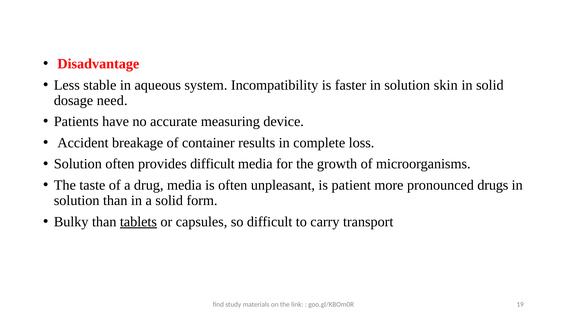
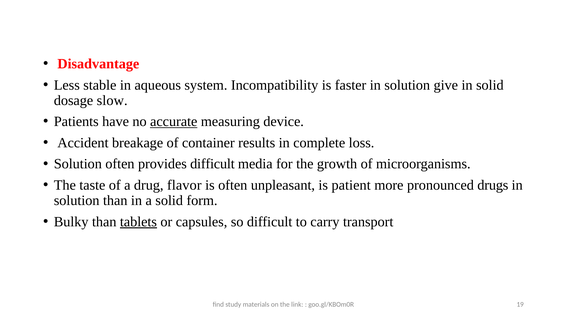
skin: skin -> give (446, 85)
need: need -> slow (112, 100)
accurate underline: none -> present (174, 122)
drug media: media -> flavor (184, 185)
